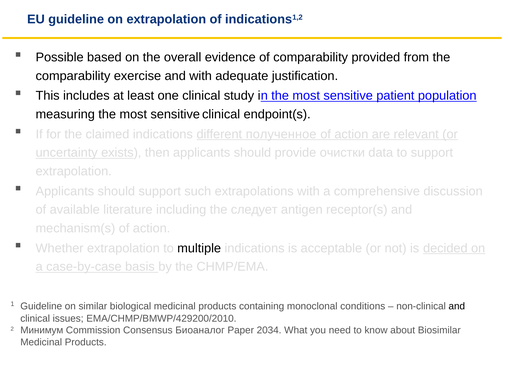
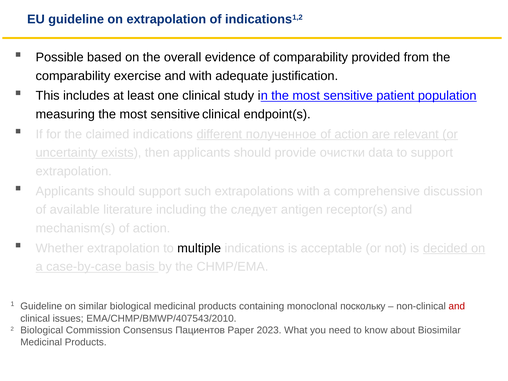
conditions: conditions -> поскольку (363, 306)
and colour: black -> red (457, 306)
EMA/CHMP/BMWP/429200/2010: EMA/CHMP/BMWP/429200/2010 -> EMA/CHMP/BMWP/407543/2010 (161, 319)
2 Минимум: Минимум -> Biological (42, 330)
Биоаналог: Биоаналог -> Пациентов (200, 330)
2034: 2034 -> 2023 (269, 330)
